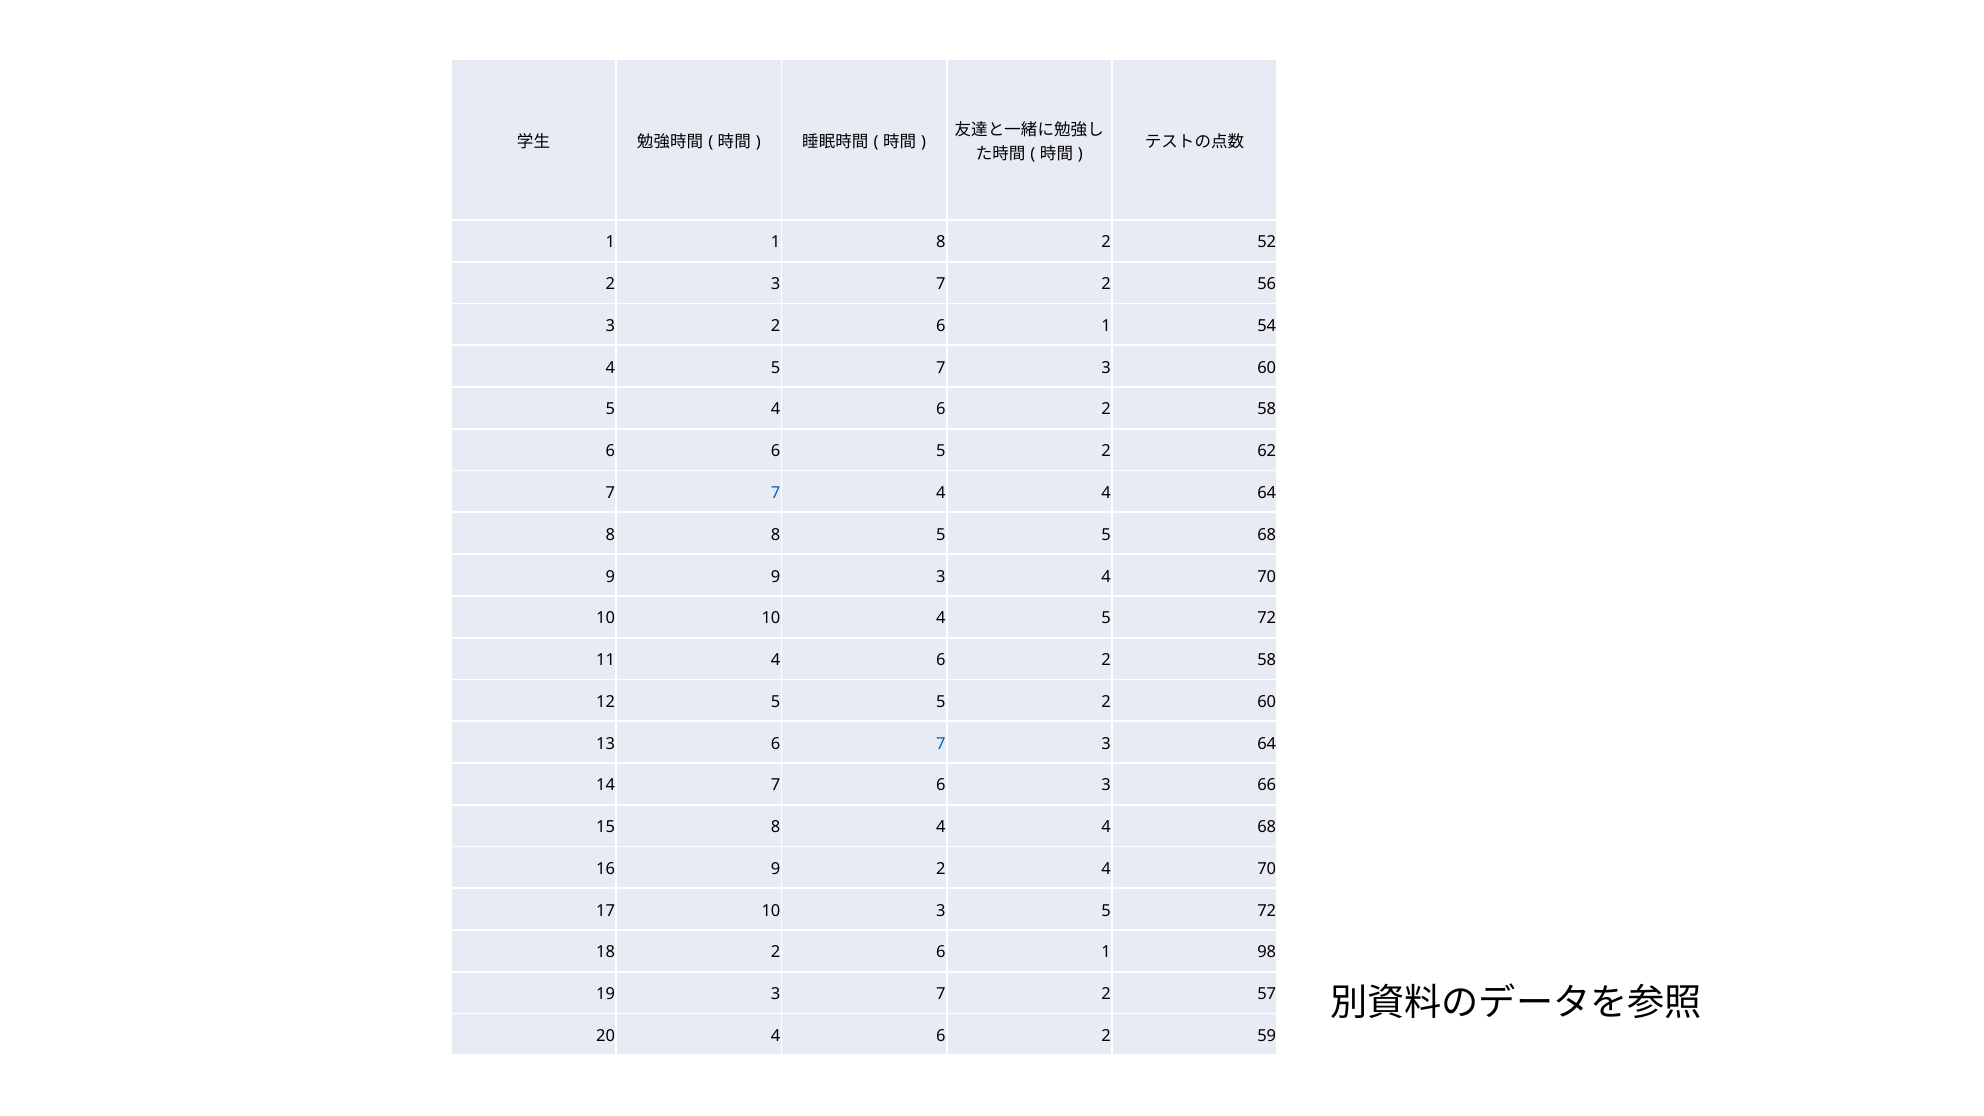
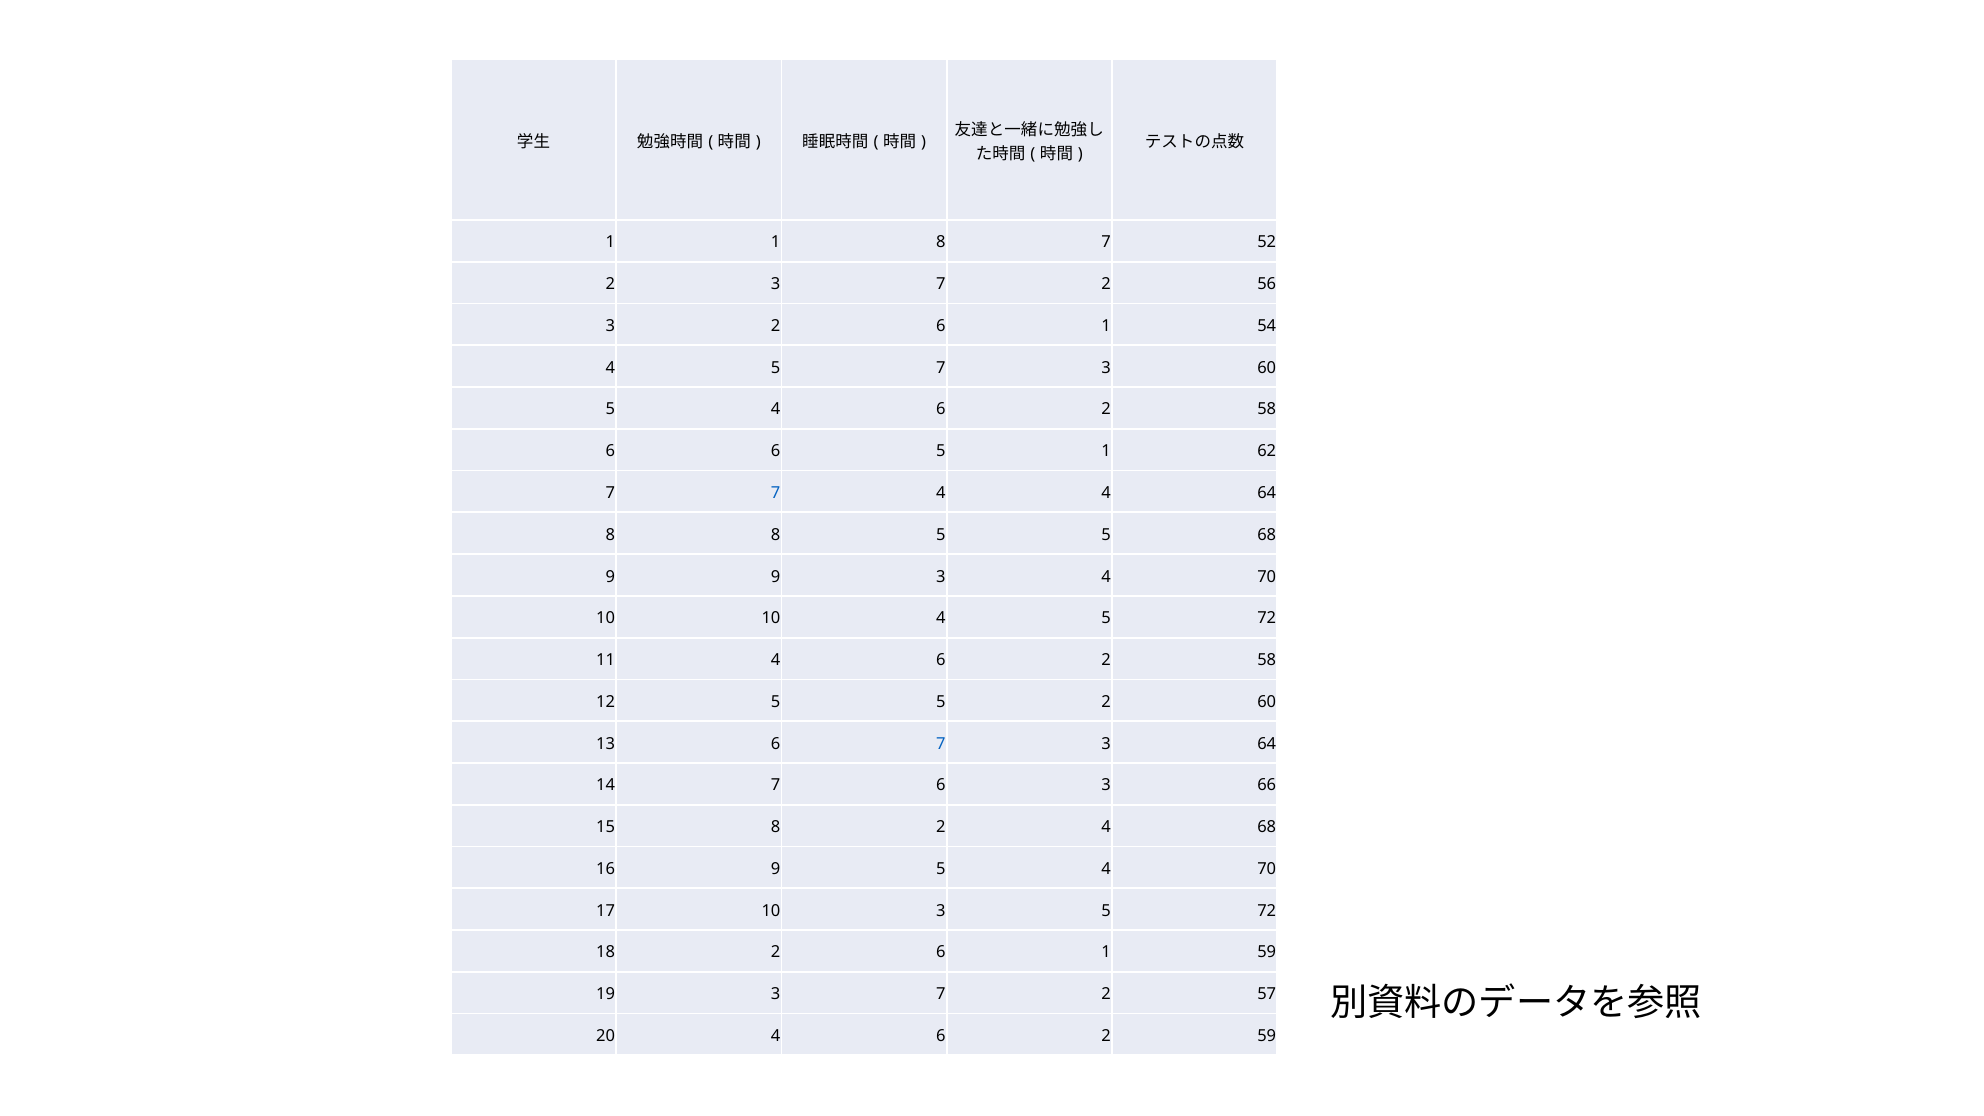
8 2: 2 -> 7 (1106, 242)
6 5 2: 2 -> 1 (1106, 451)
8 4: 4 -> 2 (941, 827)
9 2: 2 -> 5 (941, 869)
1 98: 98 -> 59 (1267, 952)
